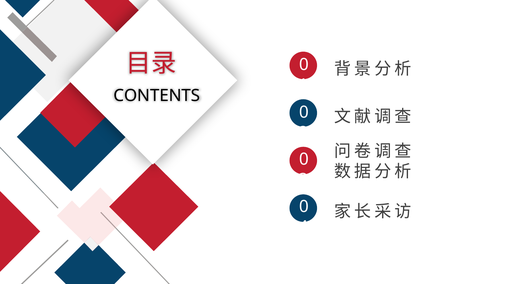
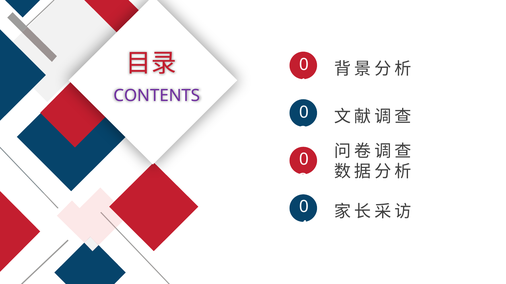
CONTENTS colour: black -> purple (157, 96)
